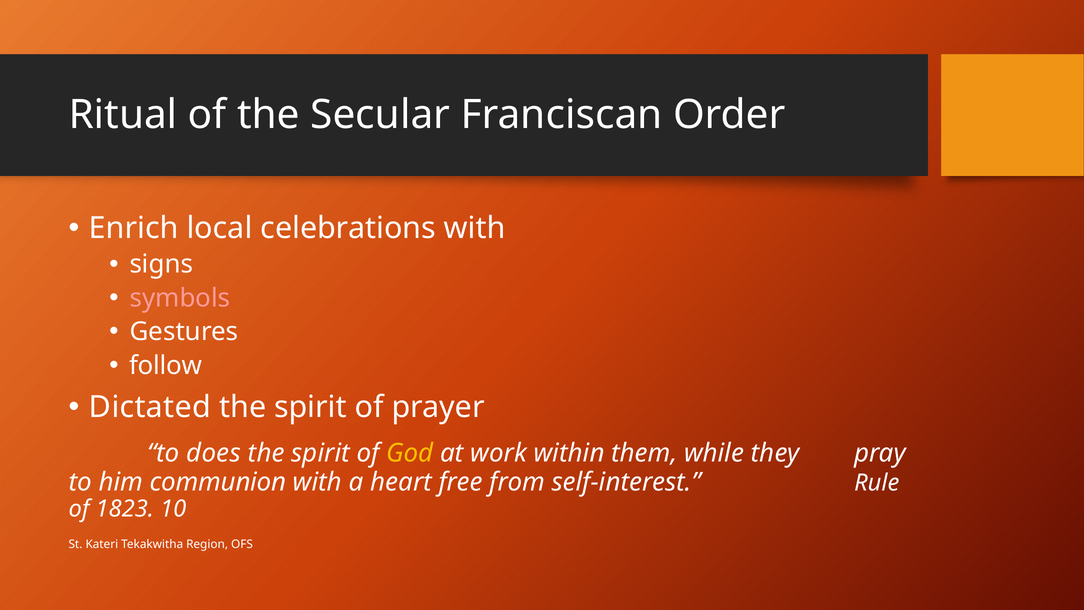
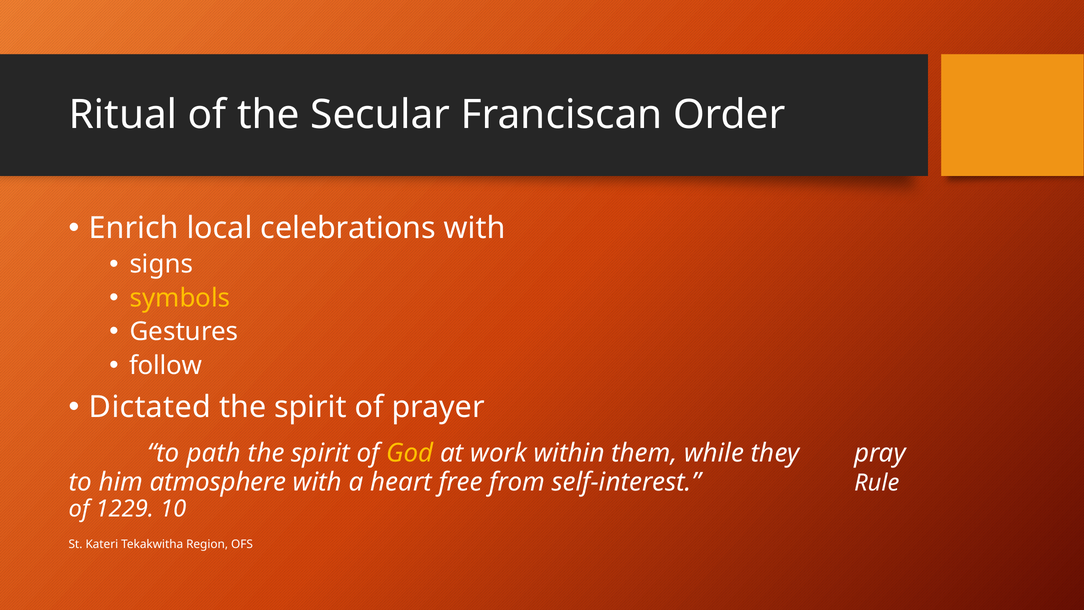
symbols colour: pink -> yellow (180, 298)
does: does -> path (214, 453)
communion: communion -> atmosphere (218, 482)
1823: 1823 -> 1229 (125, 509)
